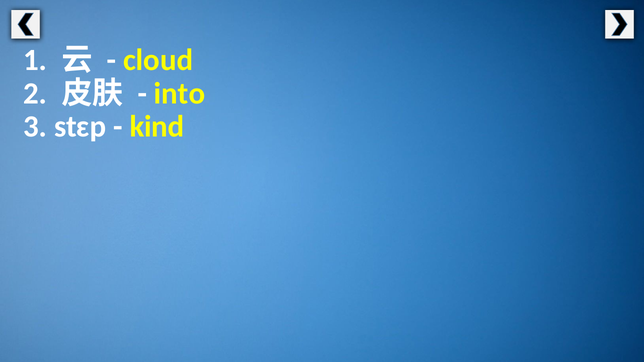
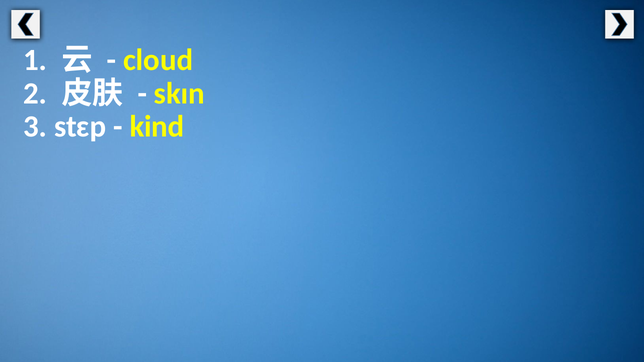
into: into -> skɪn (179, 94)
